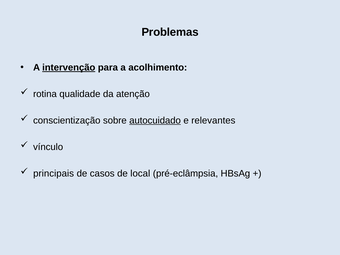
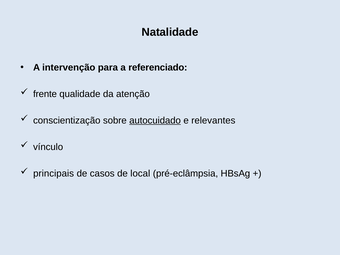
Problemas: Problemas -> Natalidade (170, 32)
intervenção underline: present -> none (69, 68)
acolhimento: acolhimento -> referenciado (158, 68)
rotina: rotina -> frente (45, 94)
